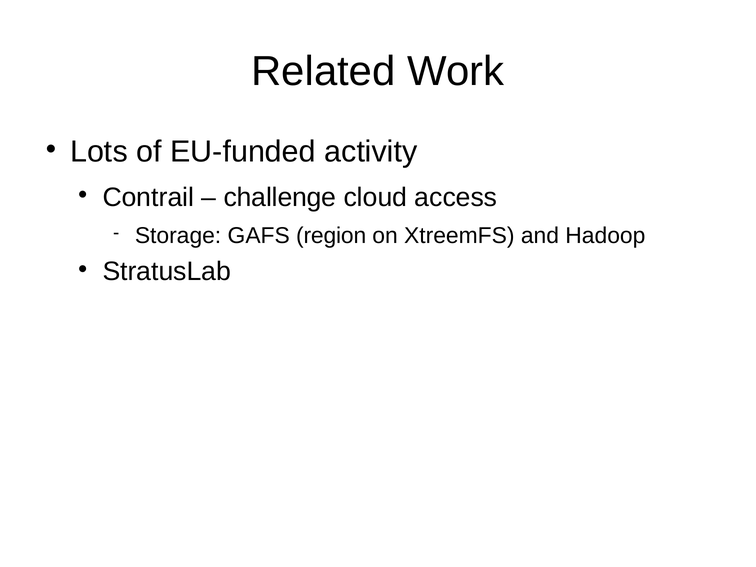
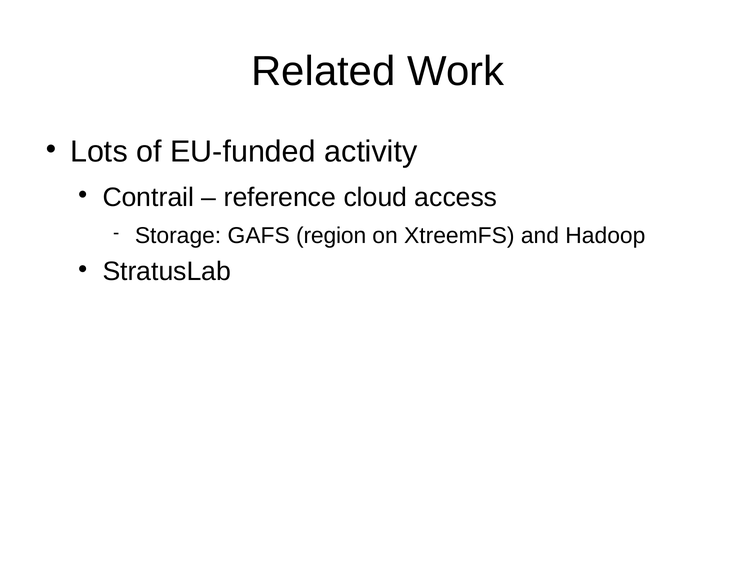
challenge: challenge -> reference (280, 197)
